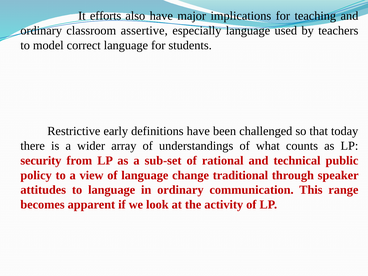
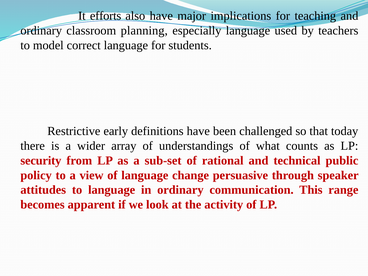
assertive: assertive -> planning (144, 31)
traditional: traditional -> persuasive (240, 175)
